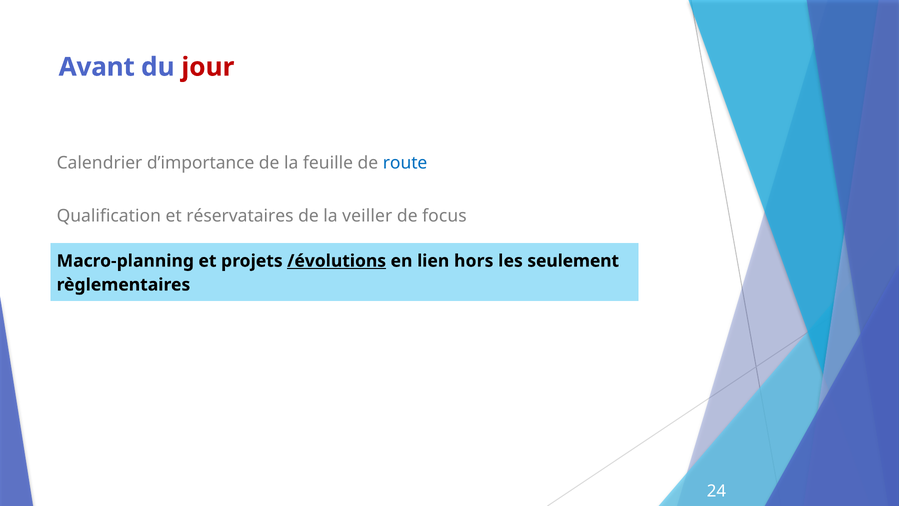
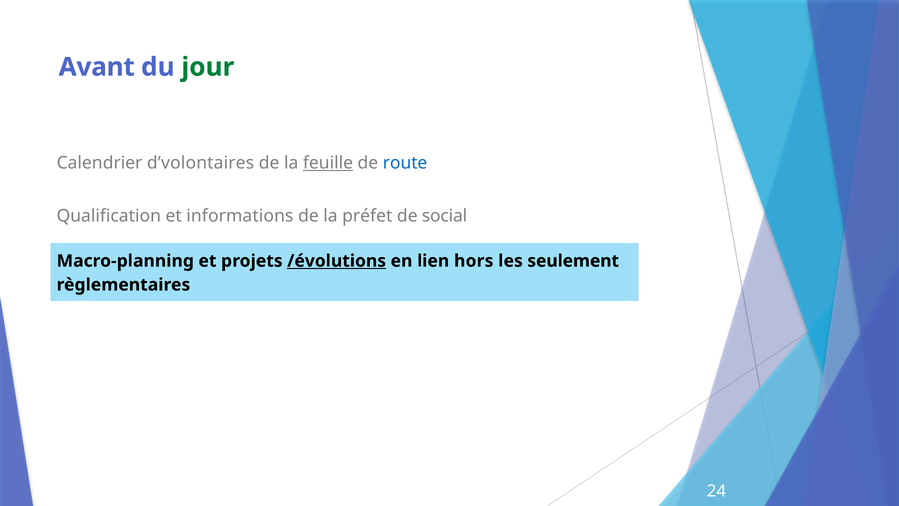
jour colour: red -> green (208, 67)
d’importance: d’importance -> d’volontaires (201, 163)
feuille underline: none -> present (328, 163)
réservataires: réservataires -> informations (240, 216)
veiller: veiller -> préfet (367, 216)
focus: focus -> social (445, 216)
